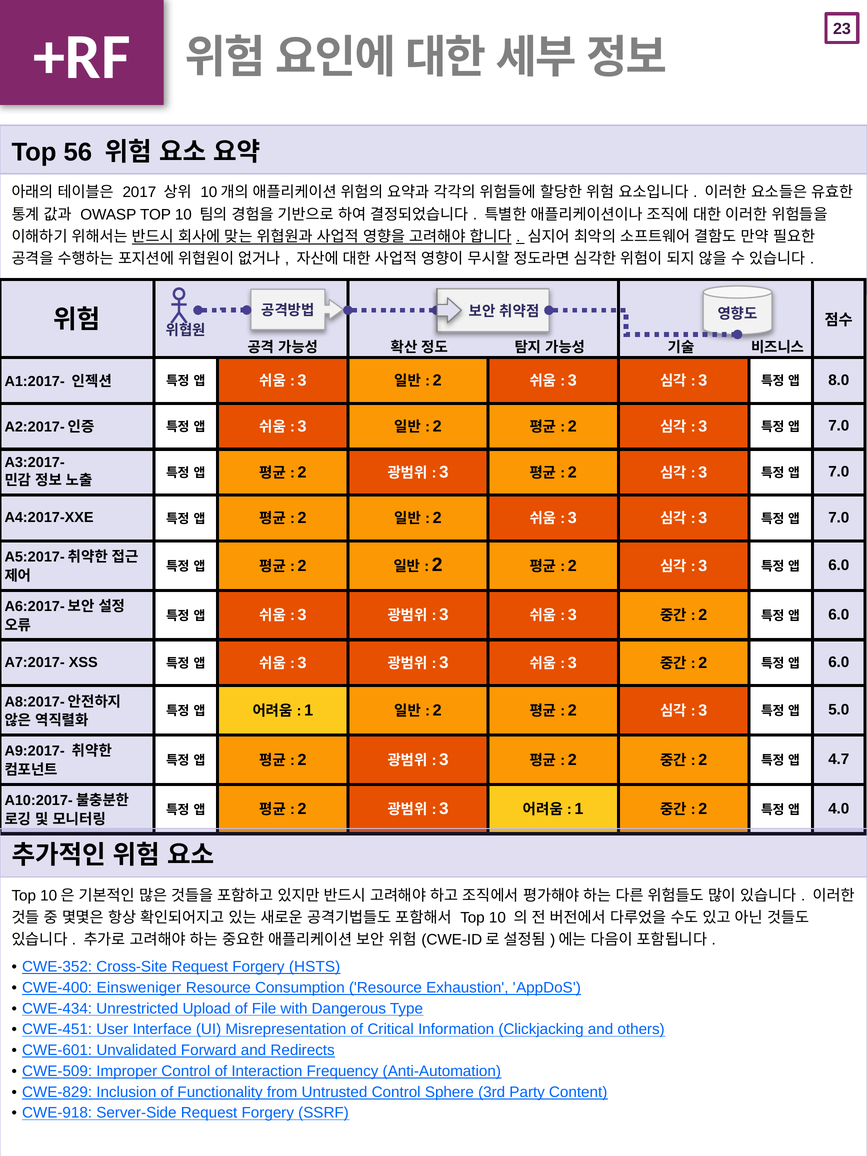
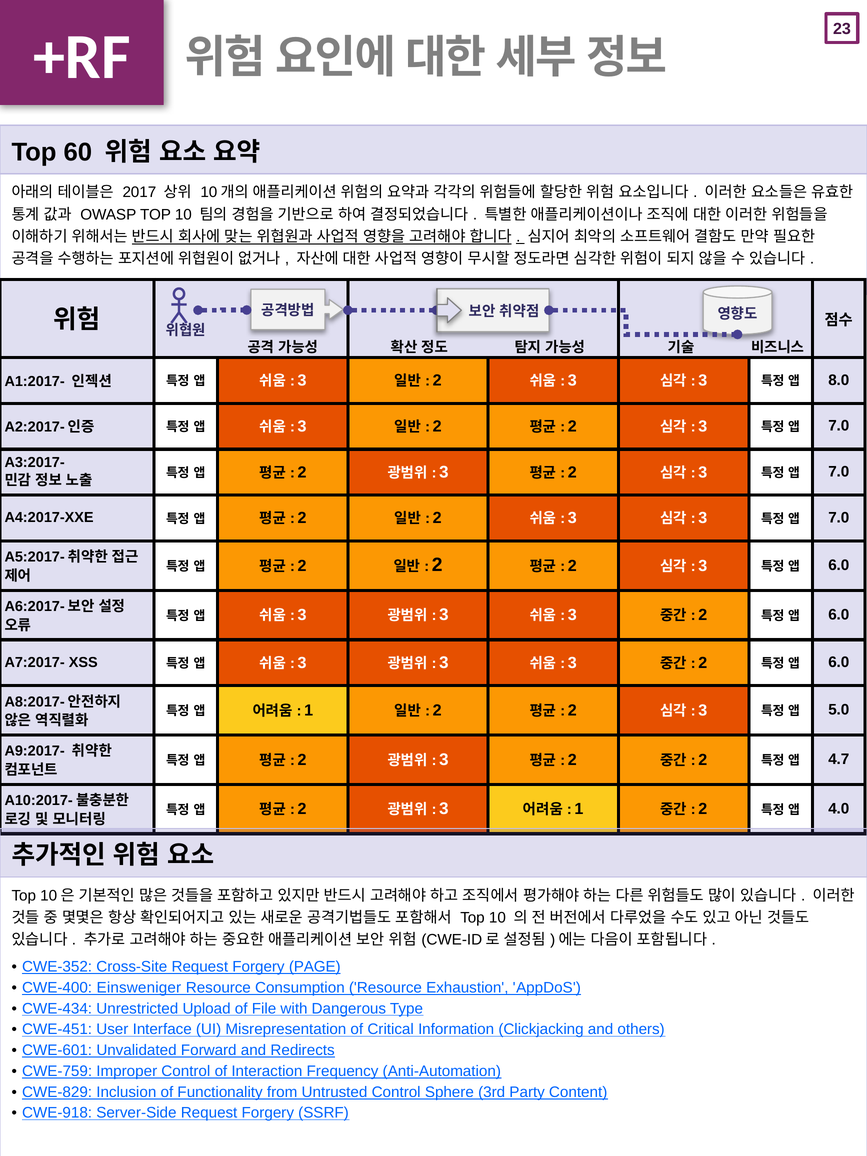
56: 56 -> 60 (78, 152)
HSTS: HSTS -> PAGE (315, 967)
CWE-509: CWE-509 -> CWE-759 (57, 1071)
